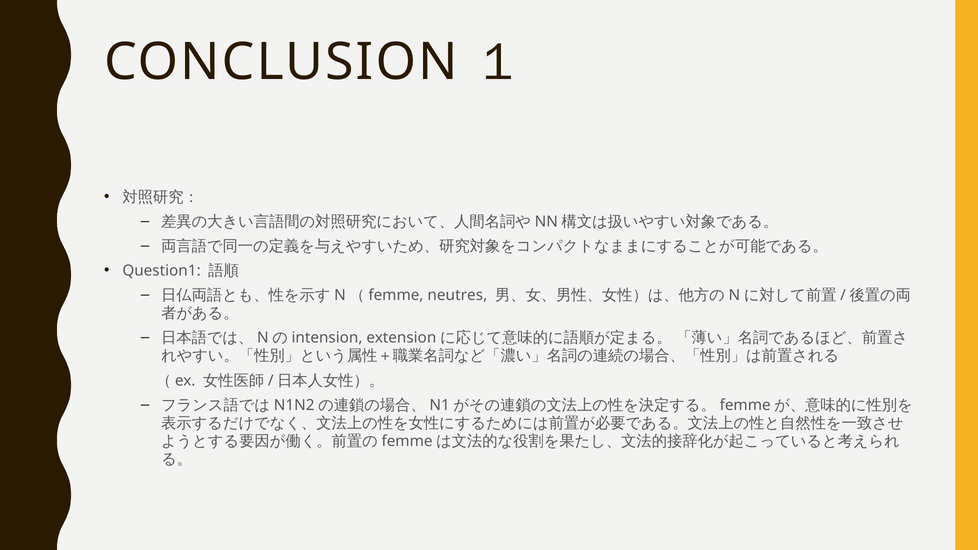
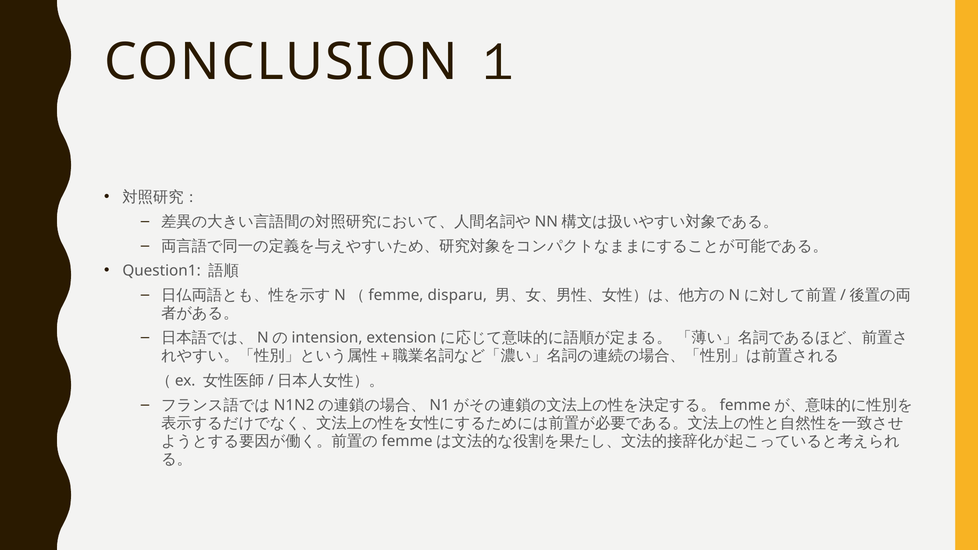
neutres: neutres -> disparu (457, 295)
